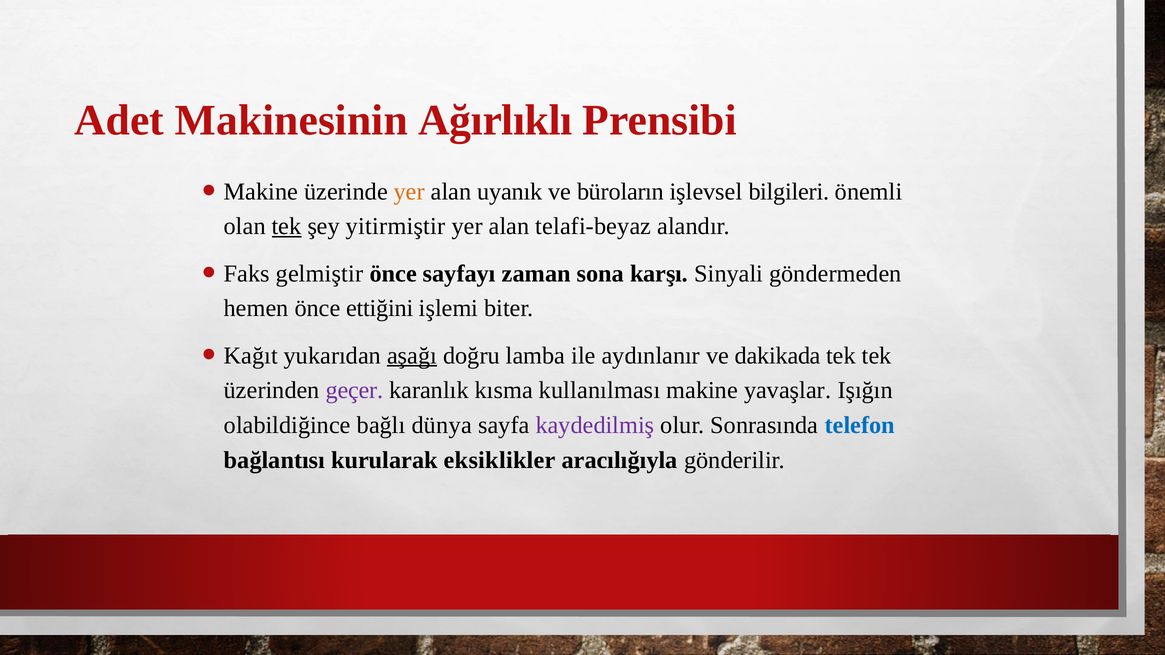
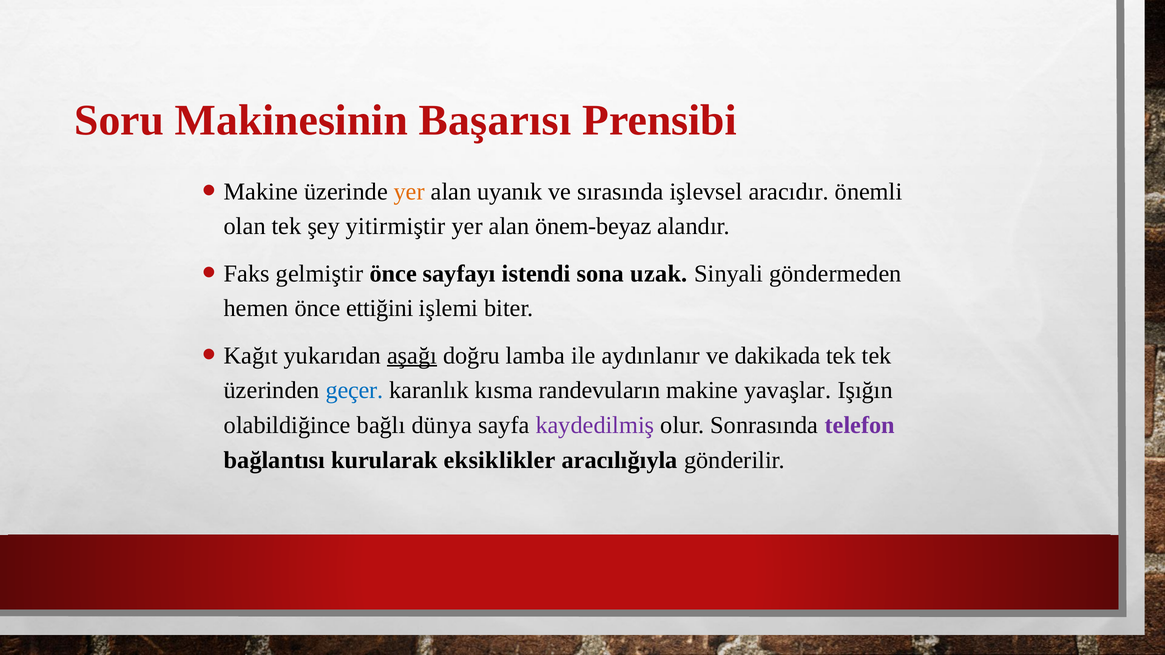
Adet: Adet -> Soru (119, 120)
Ağırlıklı: Ağırlıklı -> Başarısı (495, 120)
büroların: büroların -> sırasında (620, 192)
bilgileri: bilgileri -> aracıdır (789, 192)
tek underline: present -> none (287, 227)
telafi-beyaz: telafi-beyaz -> önem-beyaz (594, 227)
zaman: zaman -> istendi (536, 274)
karşı: karşı -> uzak (659, 274)
geçer colour: purple -> blue (355, 391)
kullanılması: kullanılması -> randevuların (600, 391)
telefon colour: blue -> purple (860, 426)
